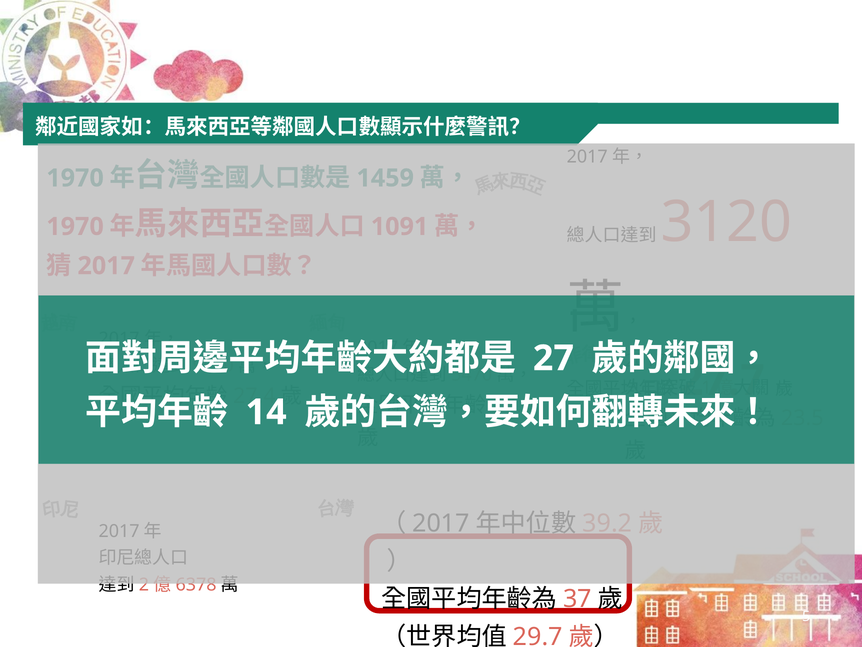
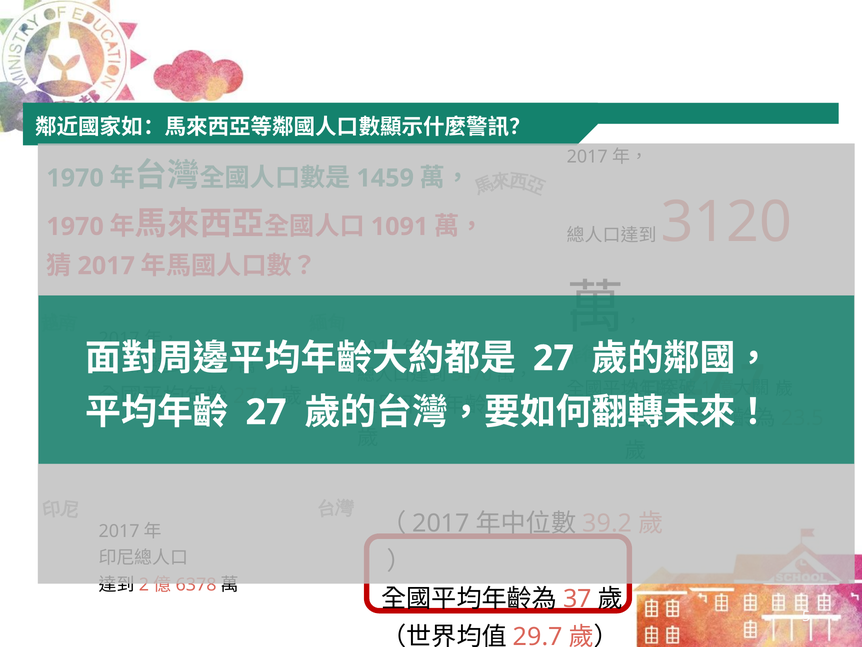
14: 14 -> 27 (266, 412)
